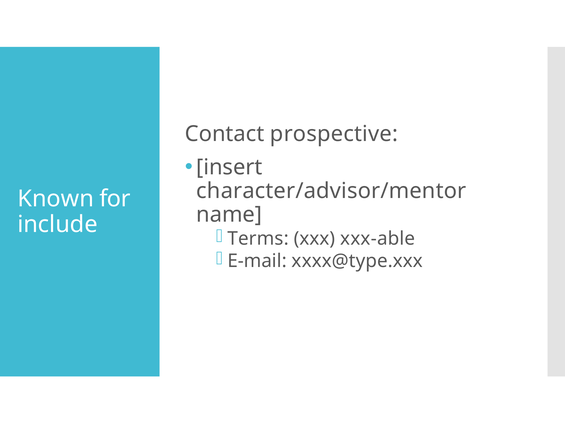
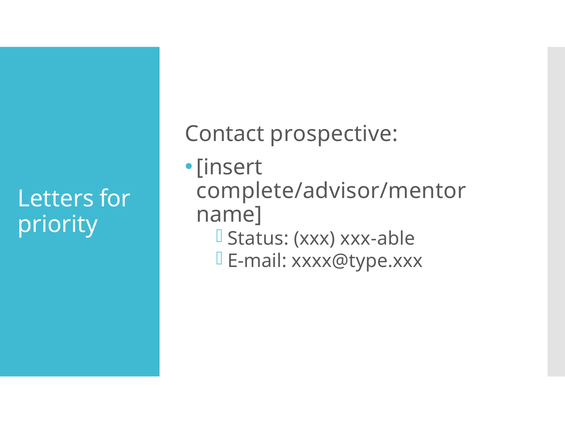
character/advisor/mentor: character/advisor/mentor -> complete/advisor/mentor (331, 191)
Known: Known -> Letters (56, 199)
include: include -> priority (58, 224)
Terms: Terms -> Status (258, 239)
